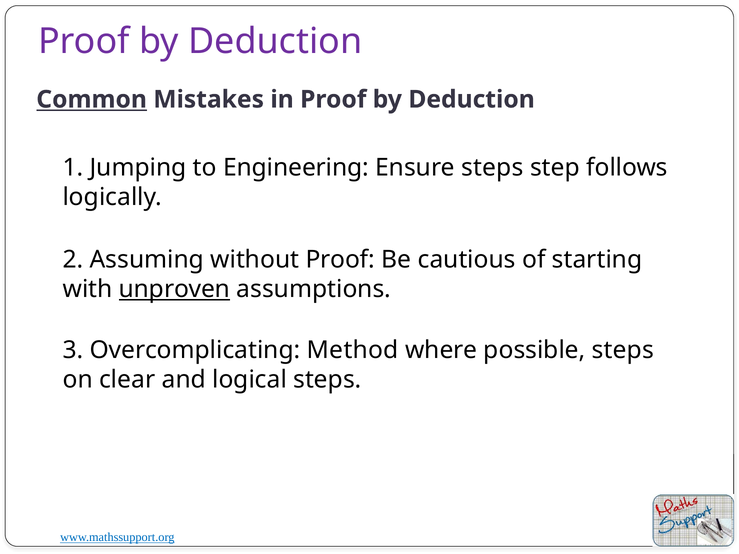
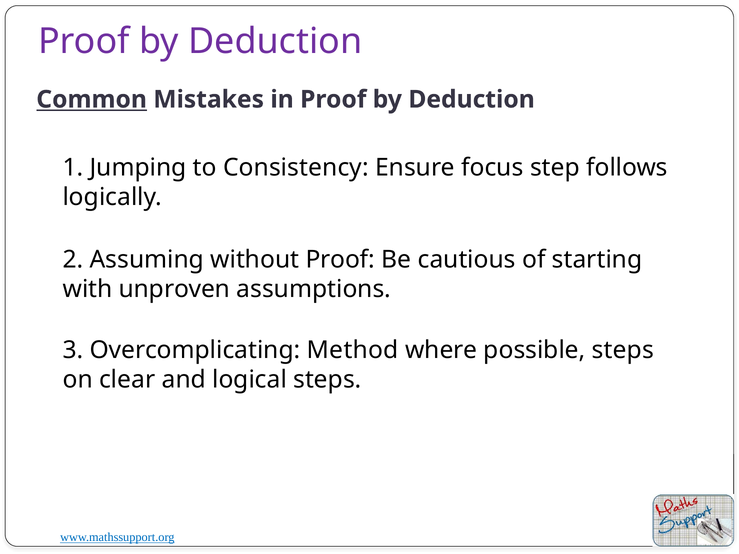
Engineering: Engineering -> Consistency (296, 168)
Ensure steps: steps -> focus (492, 168)
unproven underline: present -> none (175, 289)
